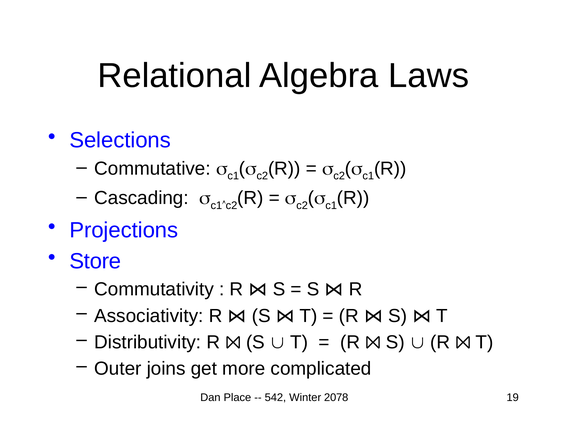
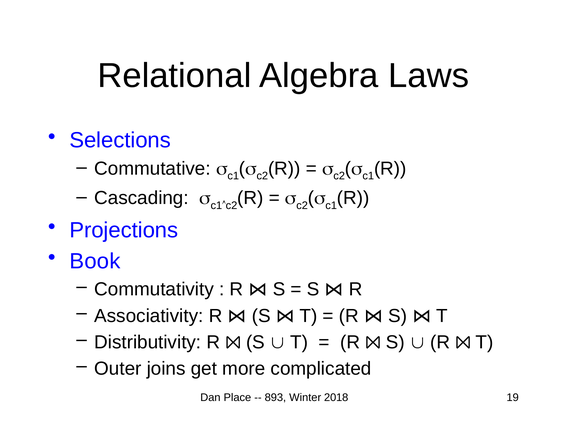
Store: Store -> Book (95, 261)
542: 542 -> 893 (275, 398)
2078: 2078 -> 2018 (336, 398)
